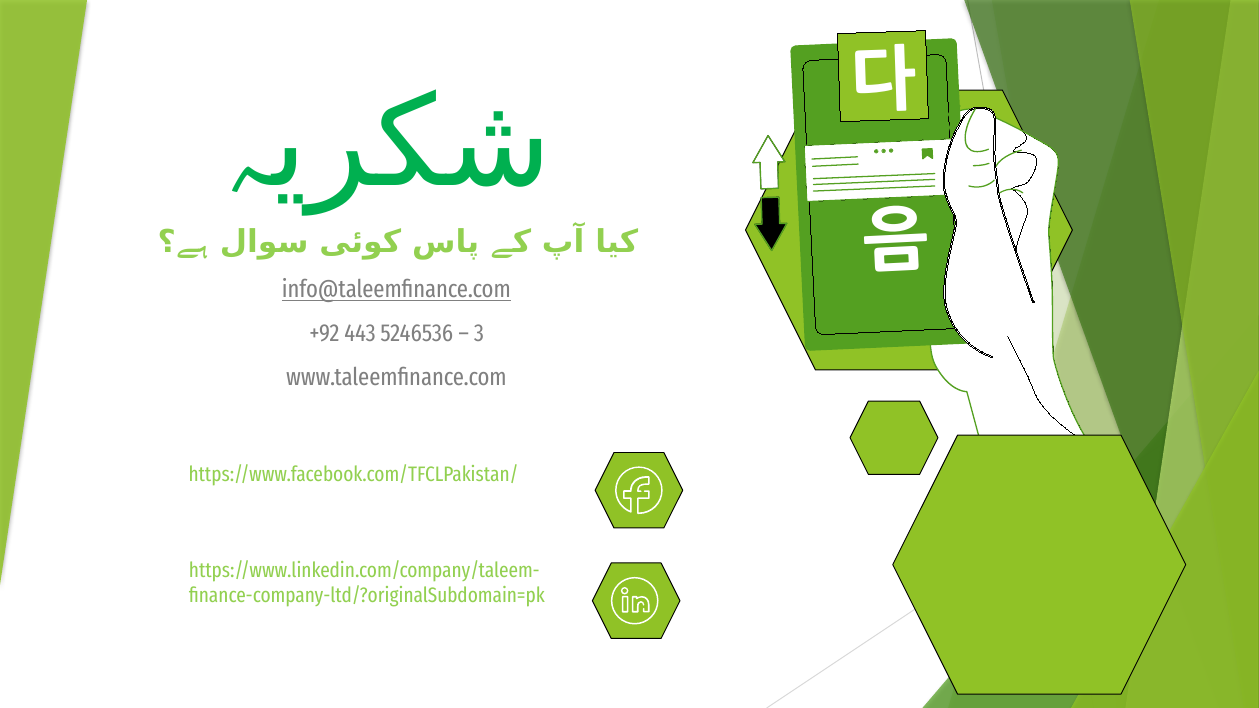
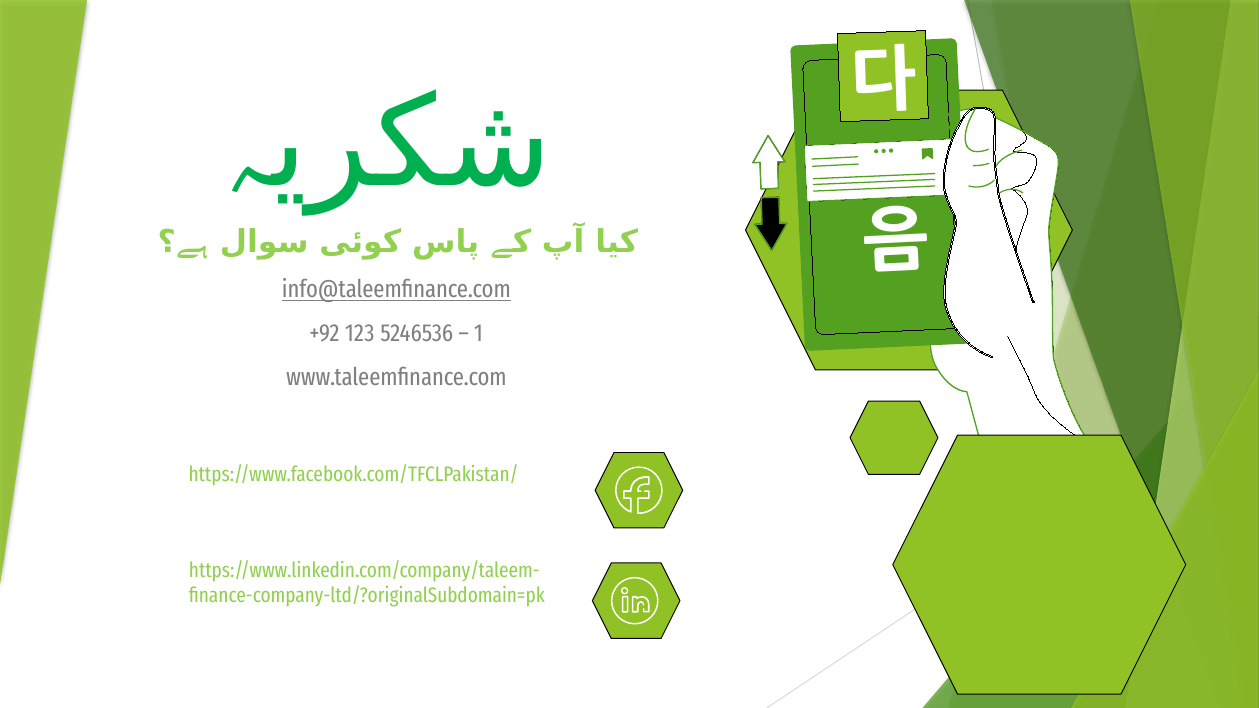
443: 443 -> 123 (360, 334)
3: 3 -> 1 (479, 334)
